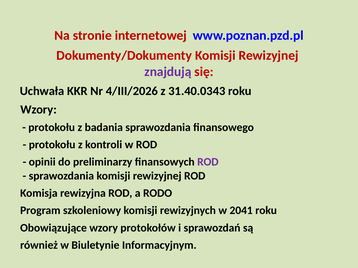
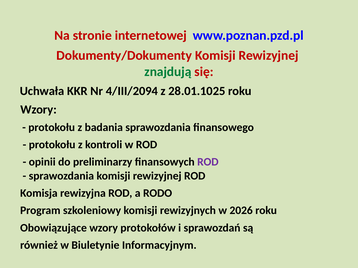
znajdują colour: purple -> green (168, 72)
4/III/2026: 4/III/2026 -> 4/III/2094 (132, 91)
31.40.0343: 31.40.0343 -> 28.01.1025 (197, 91)
2041: 2041 -> 2026 (241, 211)
